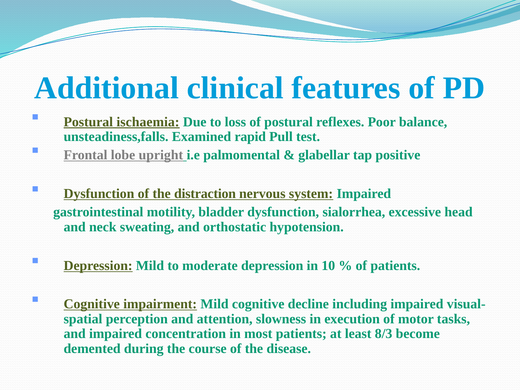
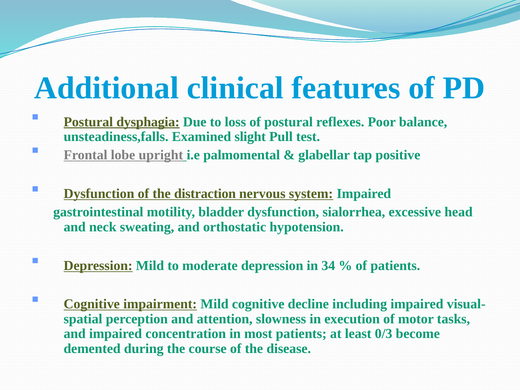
ischaemia: ischaemia -> dysphagia (148, 122)
rapid: rapid -> slight (250, 137)
10: 10 -> 34 (328, 266)
8/3: 8/3 -> 0/3 (384, 334)
